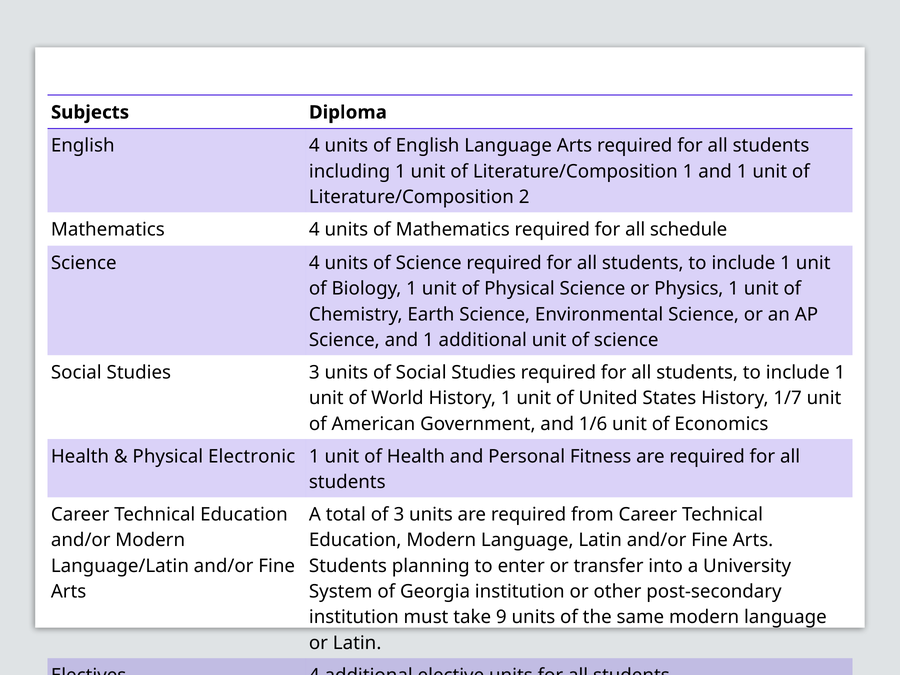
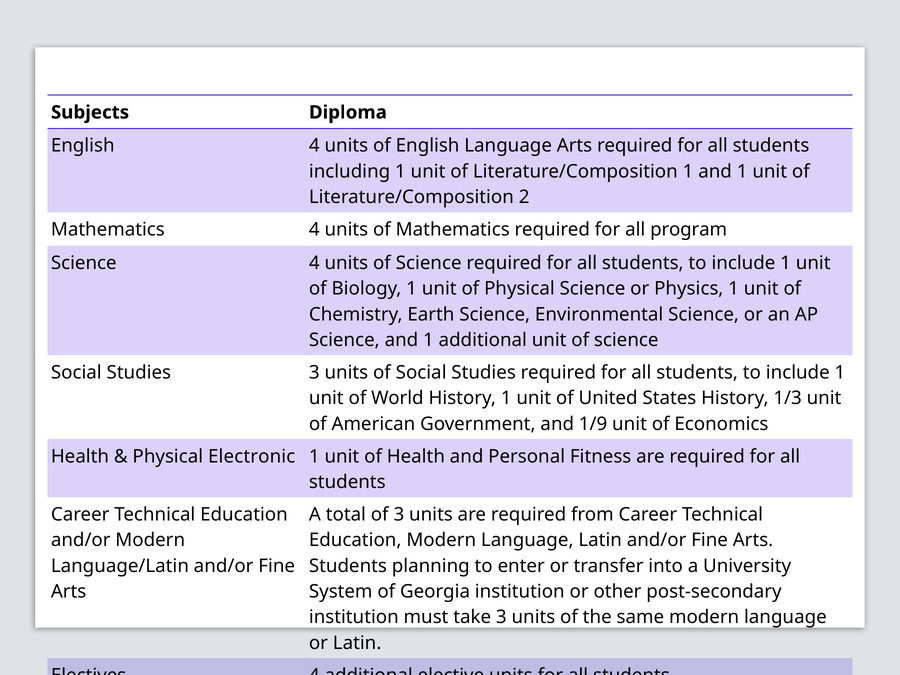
schedule: schedule -> program (689, 230)
1/7: 1/7 -> 1/3 (788, 398)
1/6: 1/6 -> 1/9 (593, 424)
take 9: 9 -> 3 (501, 617)
